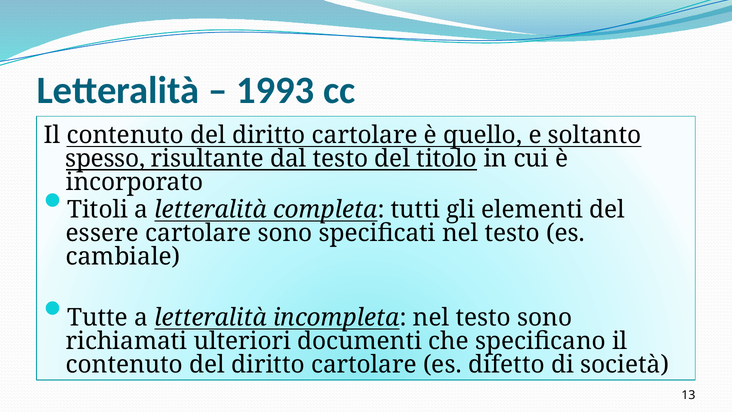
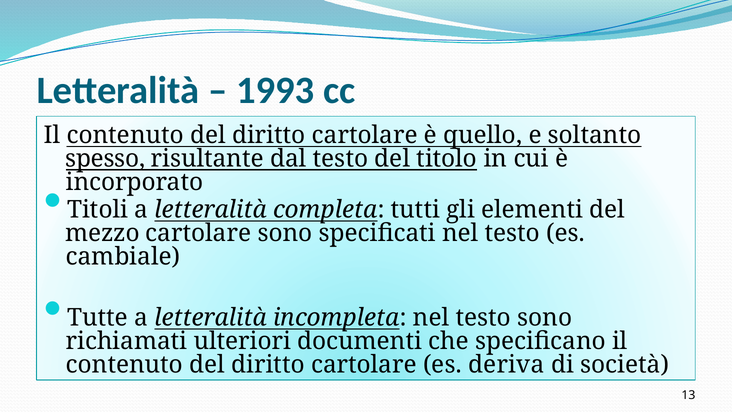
essere: essere -> mezzo (103, 233)
difetto: difetto -> deriva (506, 365)
